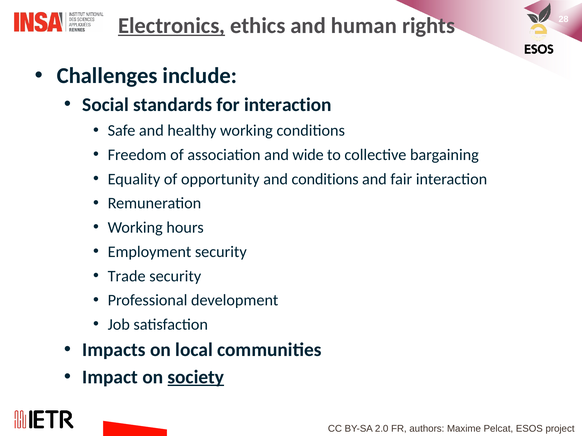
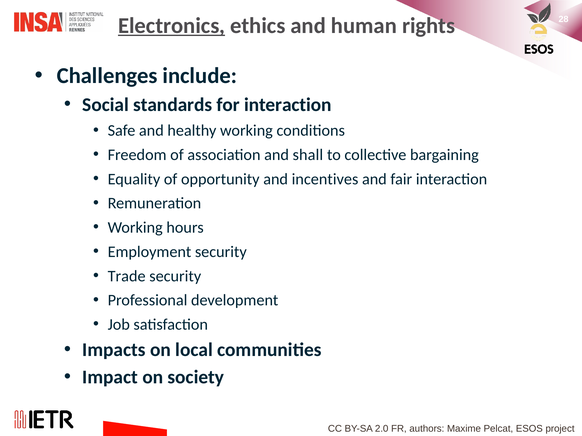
wide: wide -> shall (308, 155)
and conditions: conditions -> incentives (325, 179)
society underline: present -> none (196, 377)
